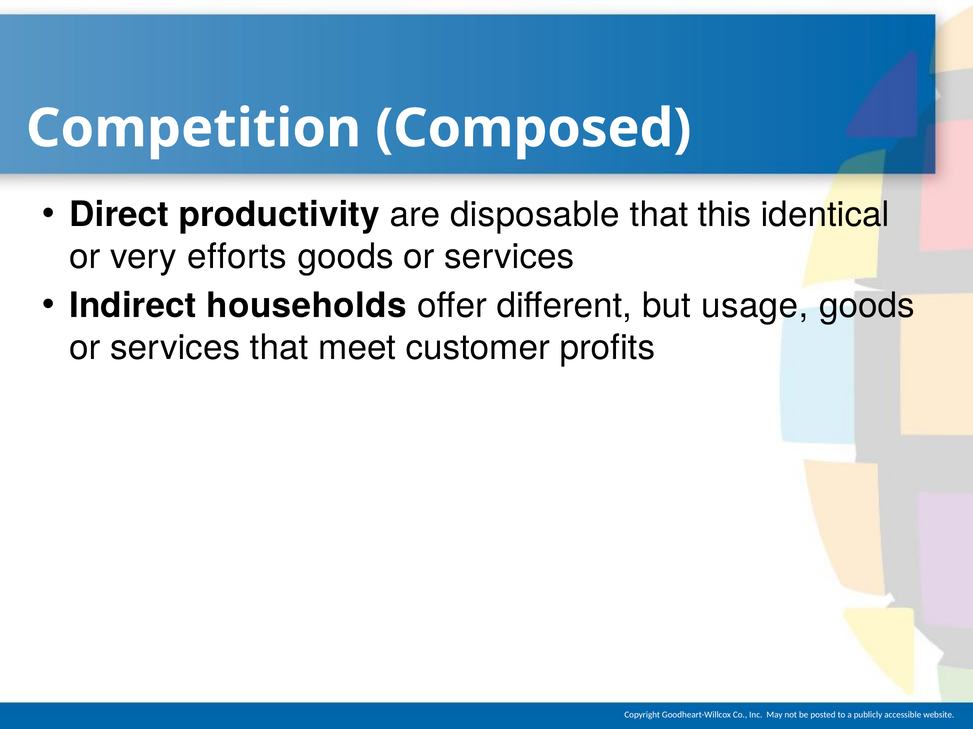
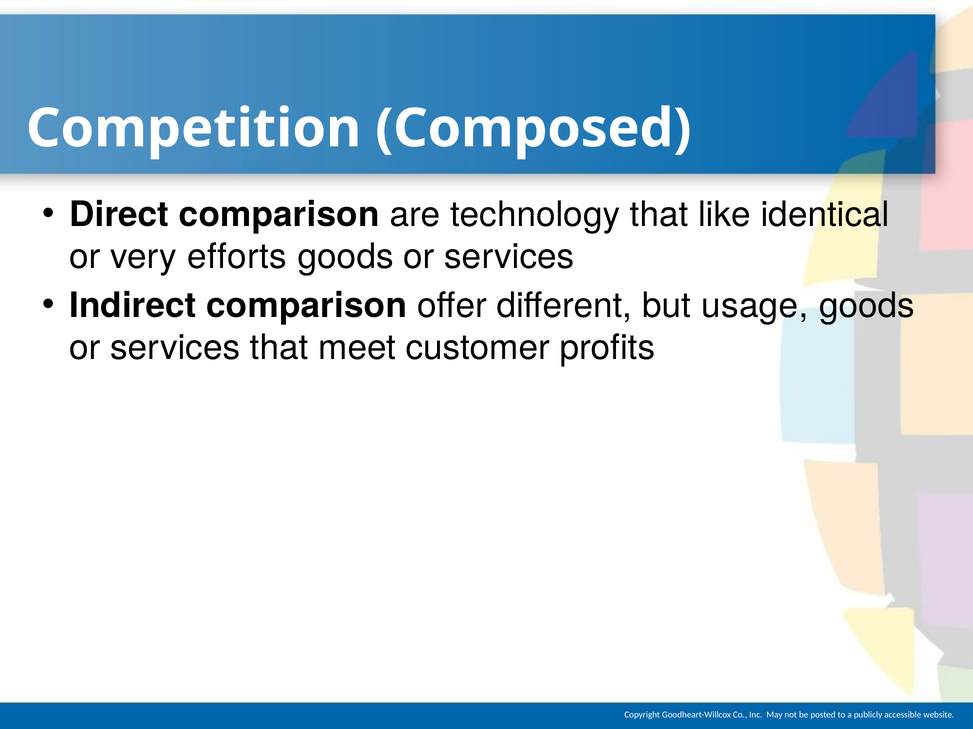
Direct productivity: productivity -> comparison (279, 215)
disposable: disposable -> technology (535, 215)
this: this -> like (725, 215)
Indirect households: households -> comparison (307, 306)
